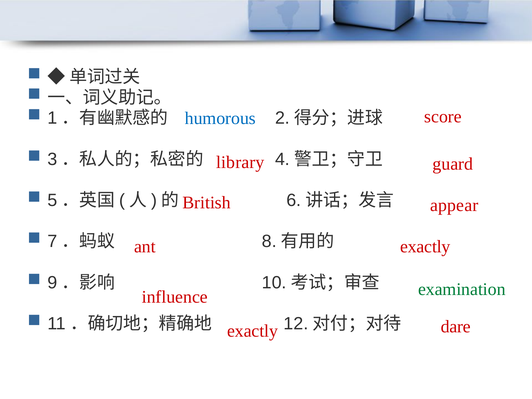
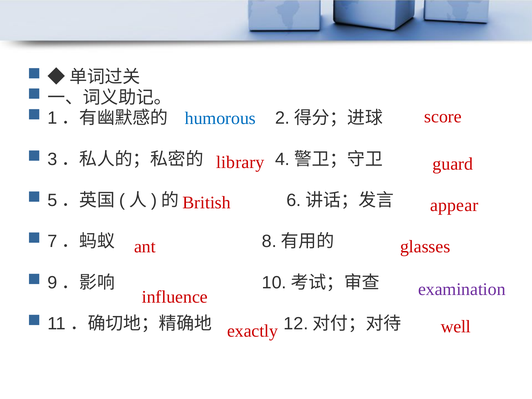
ant exactly: exactly -> glasses (425, 247)
examination colour: green -> purple (462, 289)
dare: dare -> well (456, 327)
